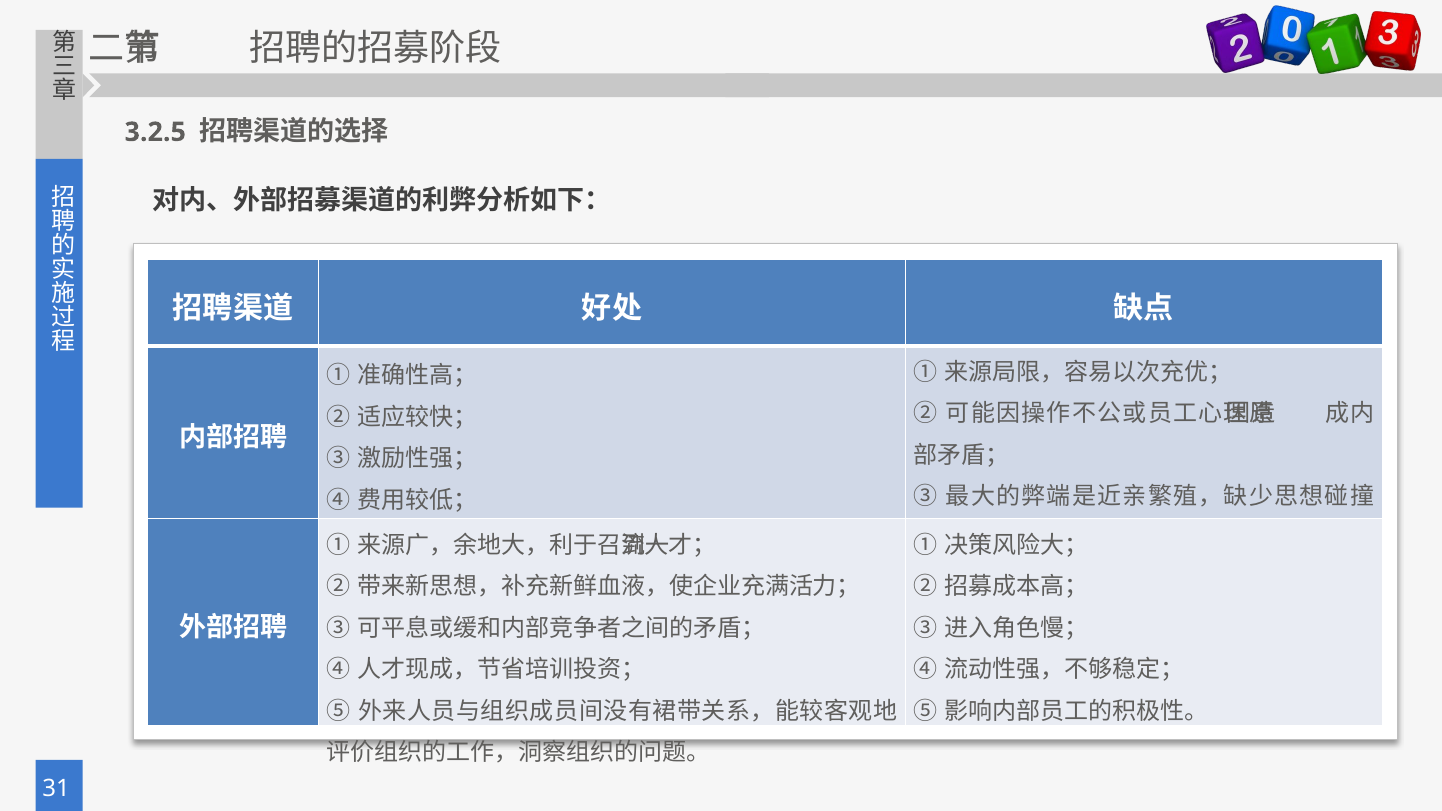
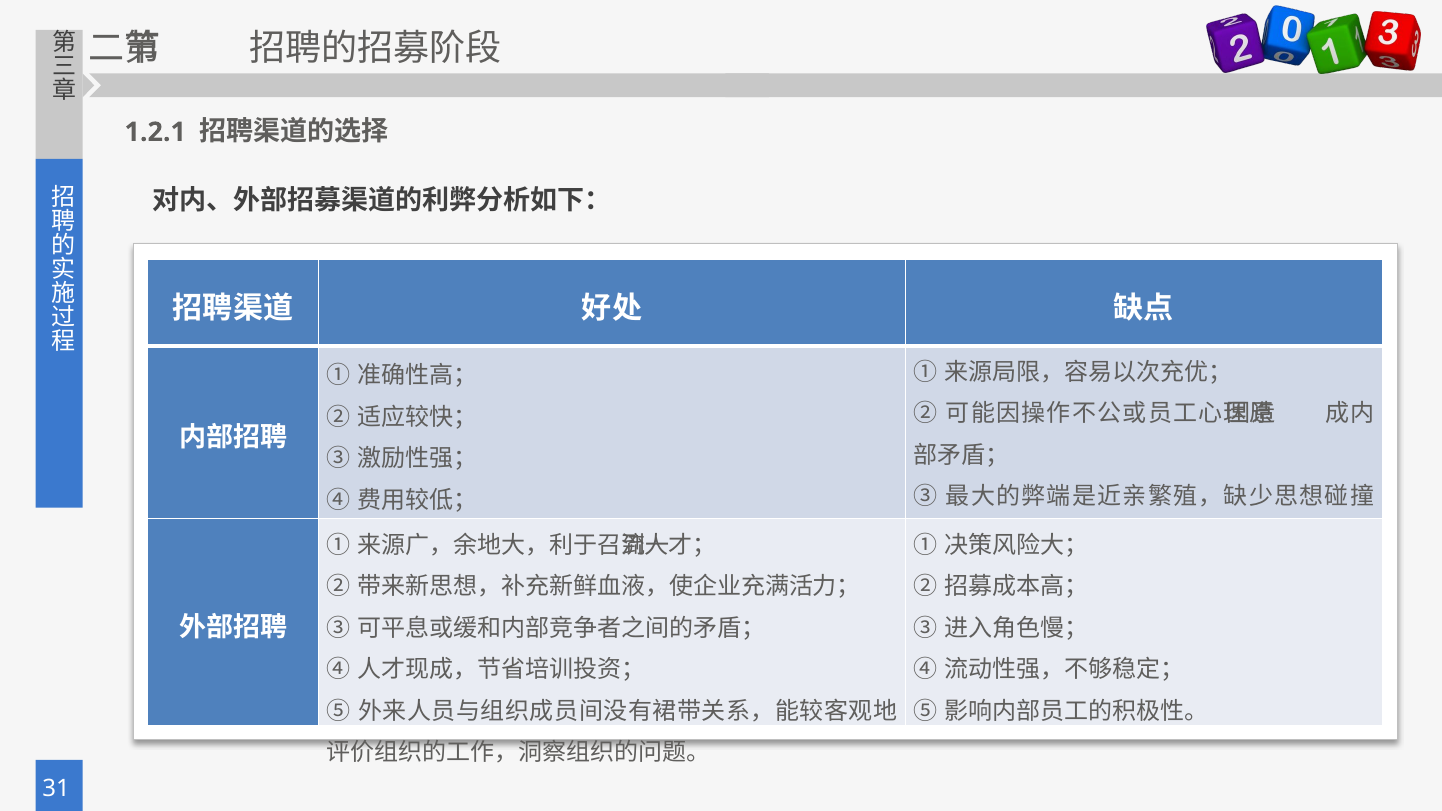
3.2.5: 3.2.5 -> 1.2.1 (155, 132)
